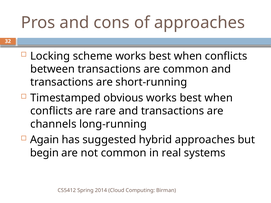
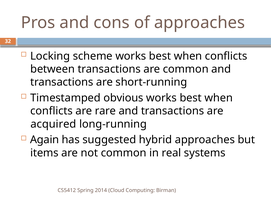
channels: channels -> acquired (53, 124)
begin: begin -> items (44, 153)
